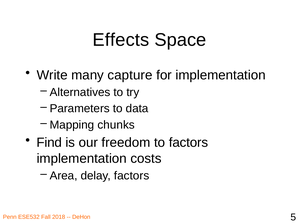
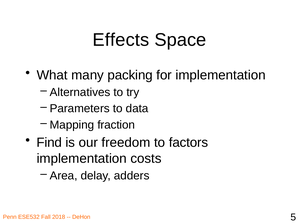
Write: Write -> What (52, 75)
capture: capture -> packing (130, 75)
chunks: chunks -> fraction (116, 125)
delay factors: factors -> adders (132, 176)
